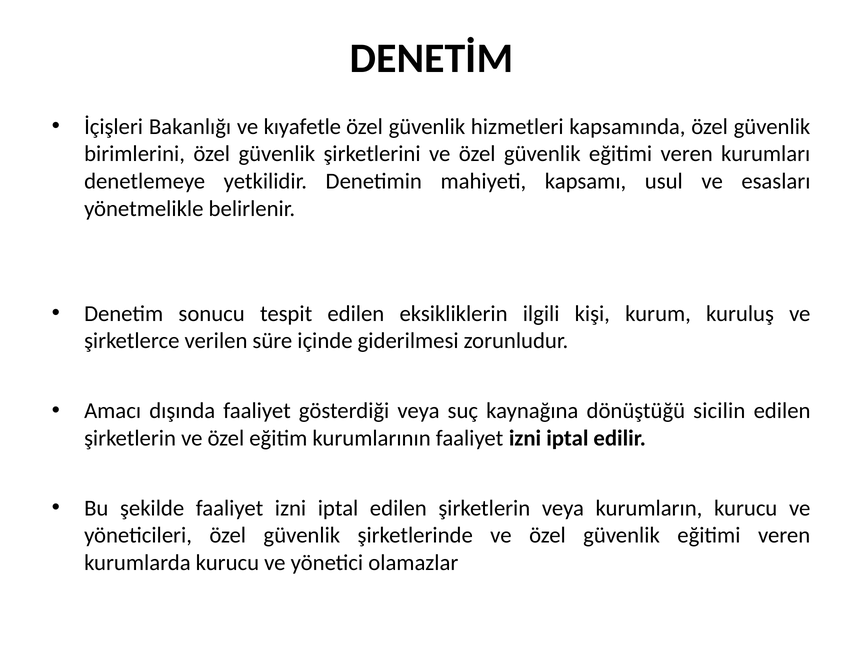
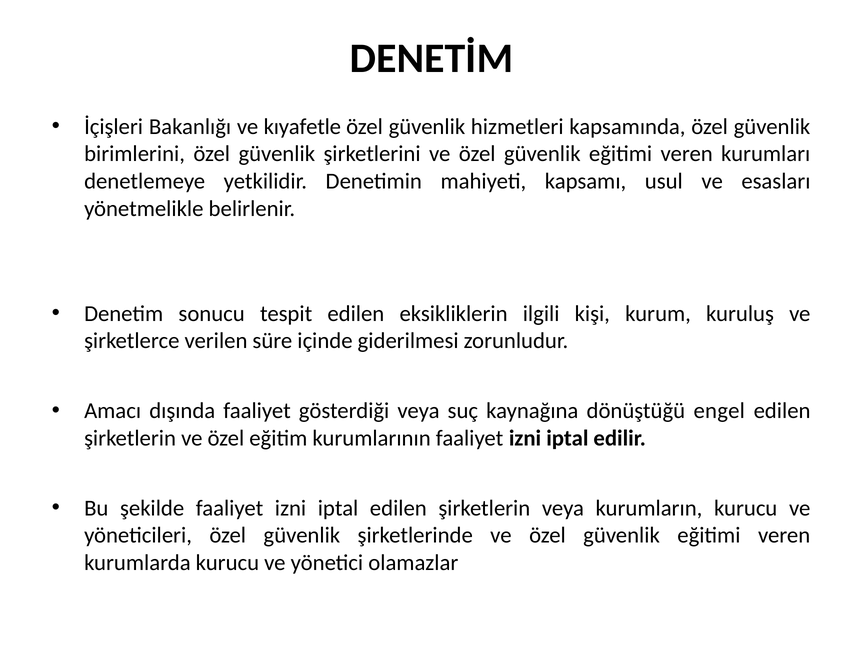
sicilin: sicilin -> engel (719, 411)
